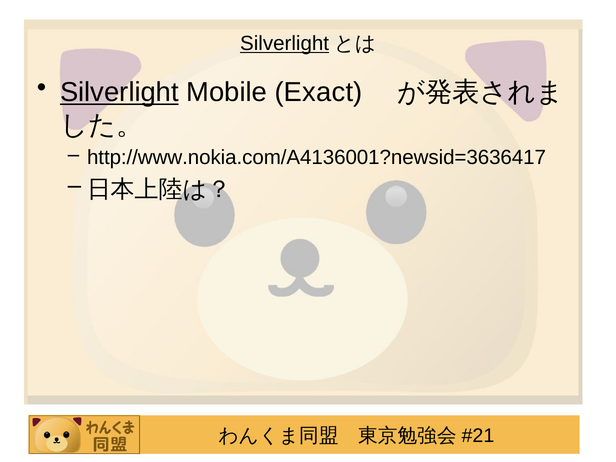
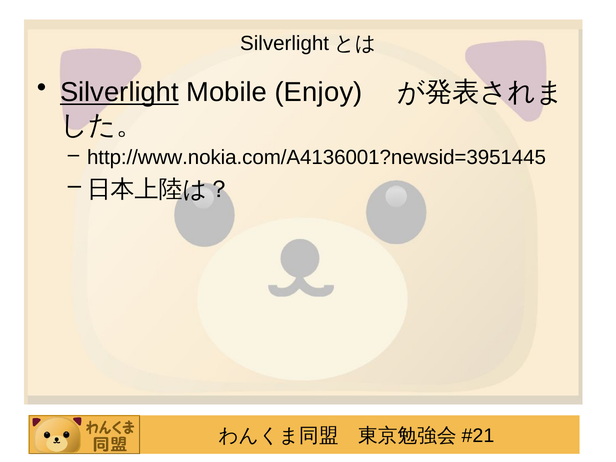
Silverlight underline: present -> none (285, 44)
Exact: Exact -> Enjoy (319, 92)
http://www.nokia.com/A4136001?newsid=3636417: http://www.nokia.com/A4136001?newsid=3636417 -> http://www.nokia.com/A4136001?newsid=3951445 (317, 158)
